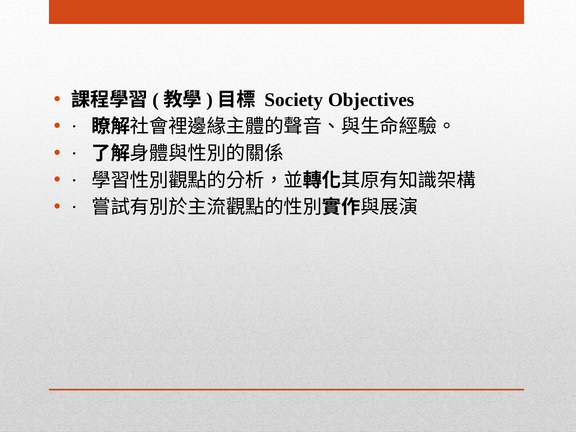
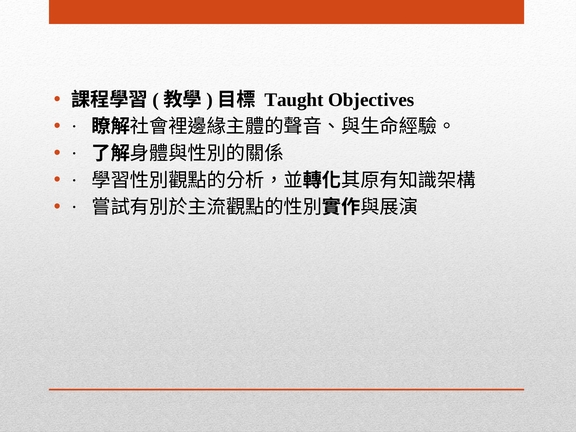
Society: Society -> Taught (294, 100)
